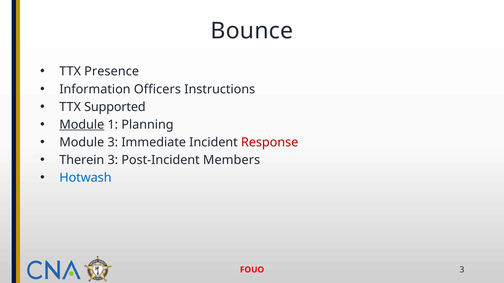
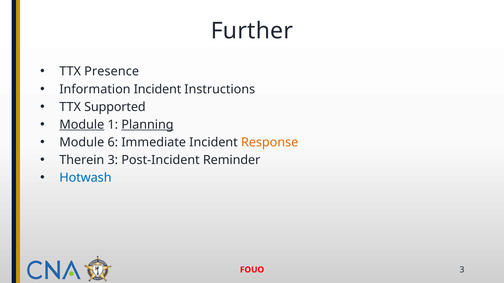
Bounce: Bounce -> Further (252, 31)
Information Officers: Officers -> Incident (158, 89)
Planning underline: none -> present (147, 125)
Module 3: 3 -> 6 (113, 143)
Response colour: red -> orange (270, 143)
Members: Members -> Reminder (232, 160)
